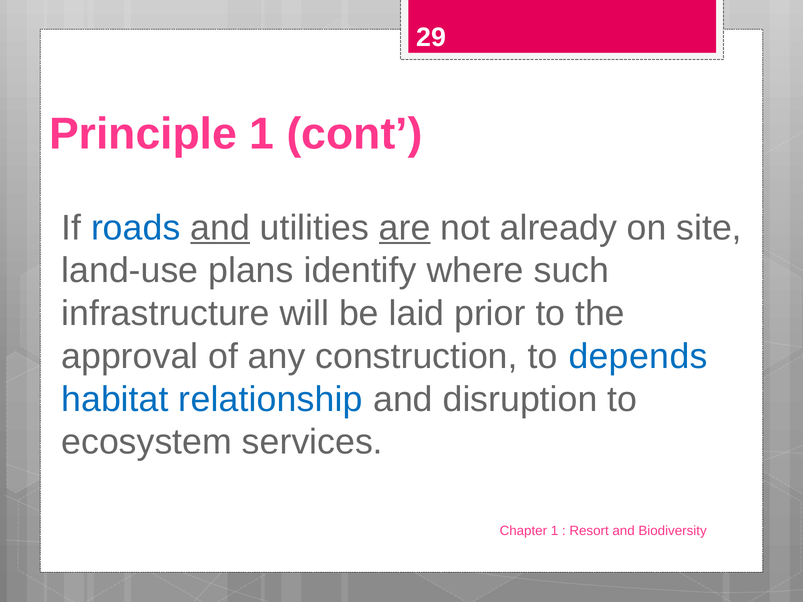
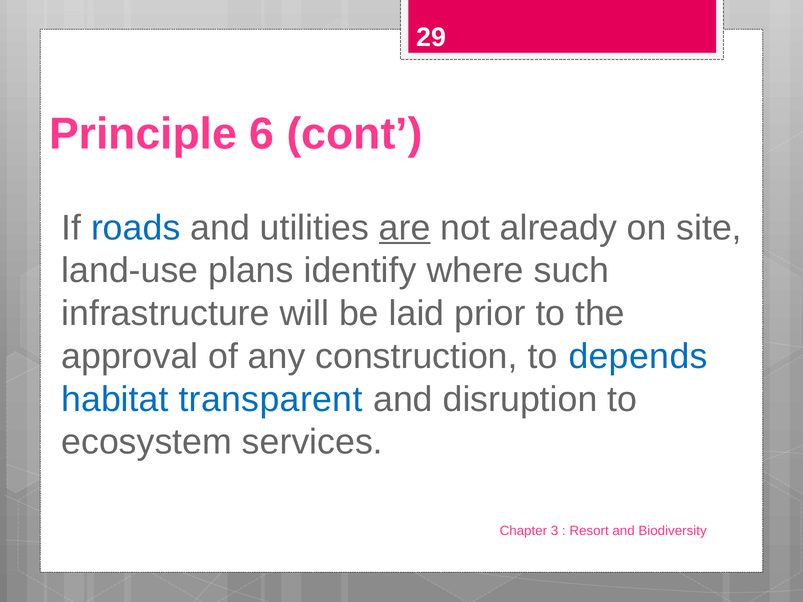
Principle 1: 1 -> 6 (262, 134)
and underline: present -> none (220, 228)
relationship: relationship -> transparent (271, 399)
Chapter 1: 1 -> 3 (555, 531)
